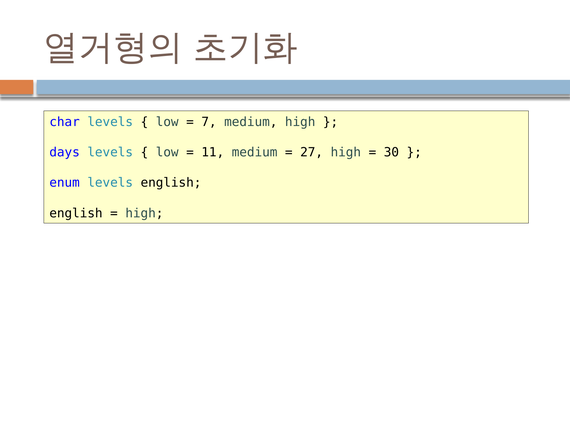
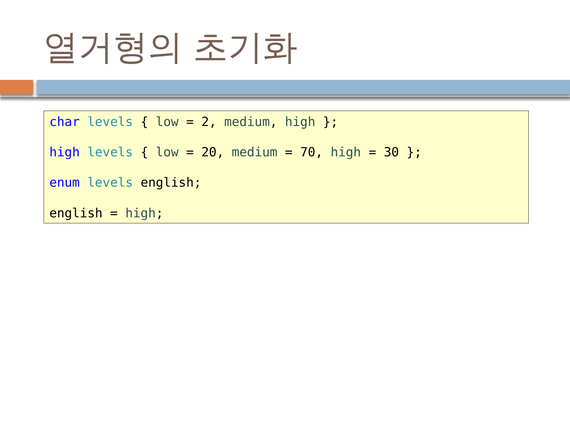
7: 7 -> 2 (209, 122)
days: days -> high (65, 152)
11: 11 -> 20 (213, 152)
27: 27 -> 70 (312, 152)
